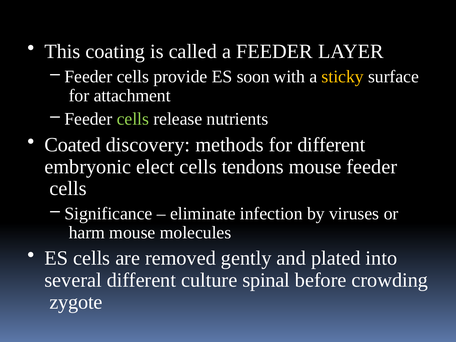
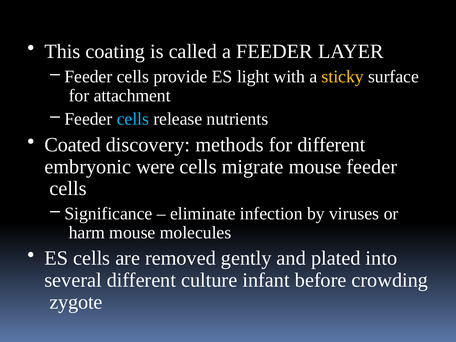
soon: soon -> light (253, 77)
cells colour: light green -> light blue (133, 119)
elect: elect -> were (155, 167)
tendons: tendons -> migrate (253, 167)
spinal: spinal -> infant (266, 280)
